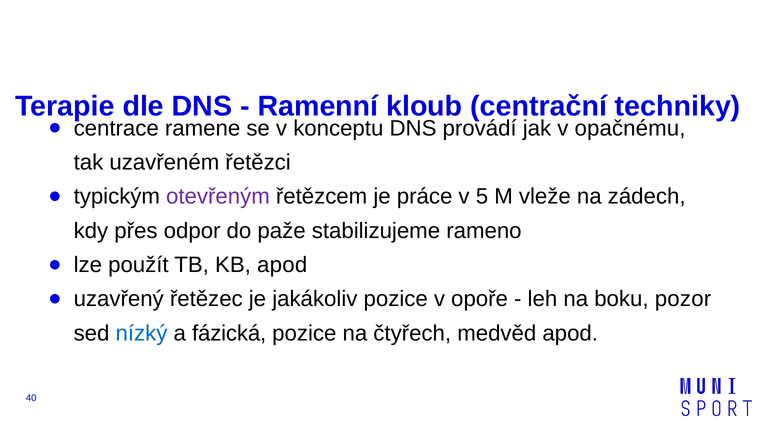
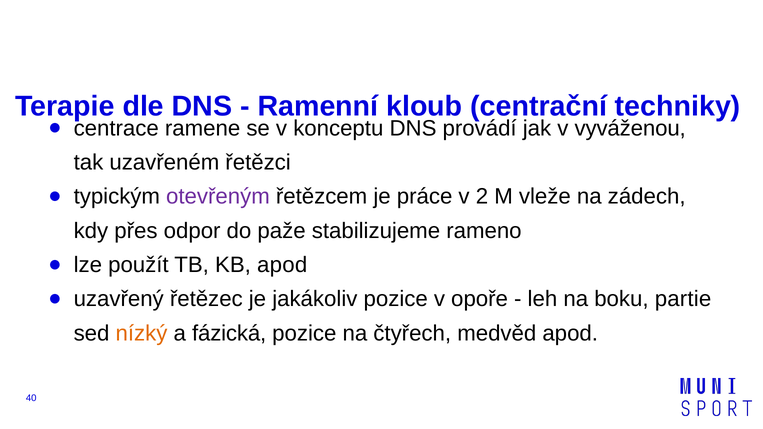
opačnému: opačnému -> vyváženou (630, 128)
5: 5 -> 2 (482, 197)
pozor: pozor -> partie (683, 299)
nízký colour: blue -> orange (142, 333)
